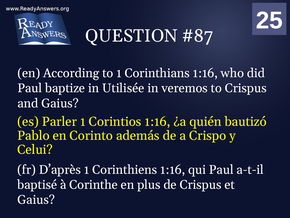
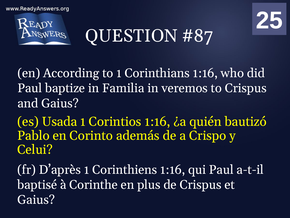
Utilisée: Utilisée -> Familia (123, 88)
Parler: Parler -> Usada (60, 121)
